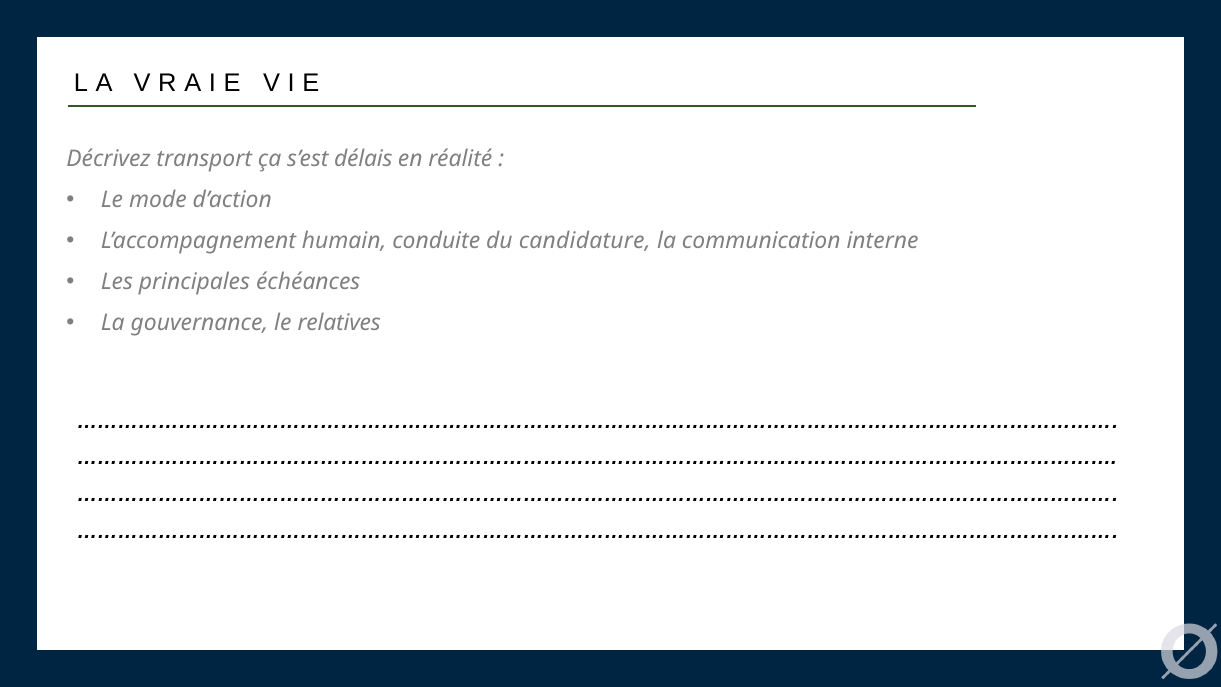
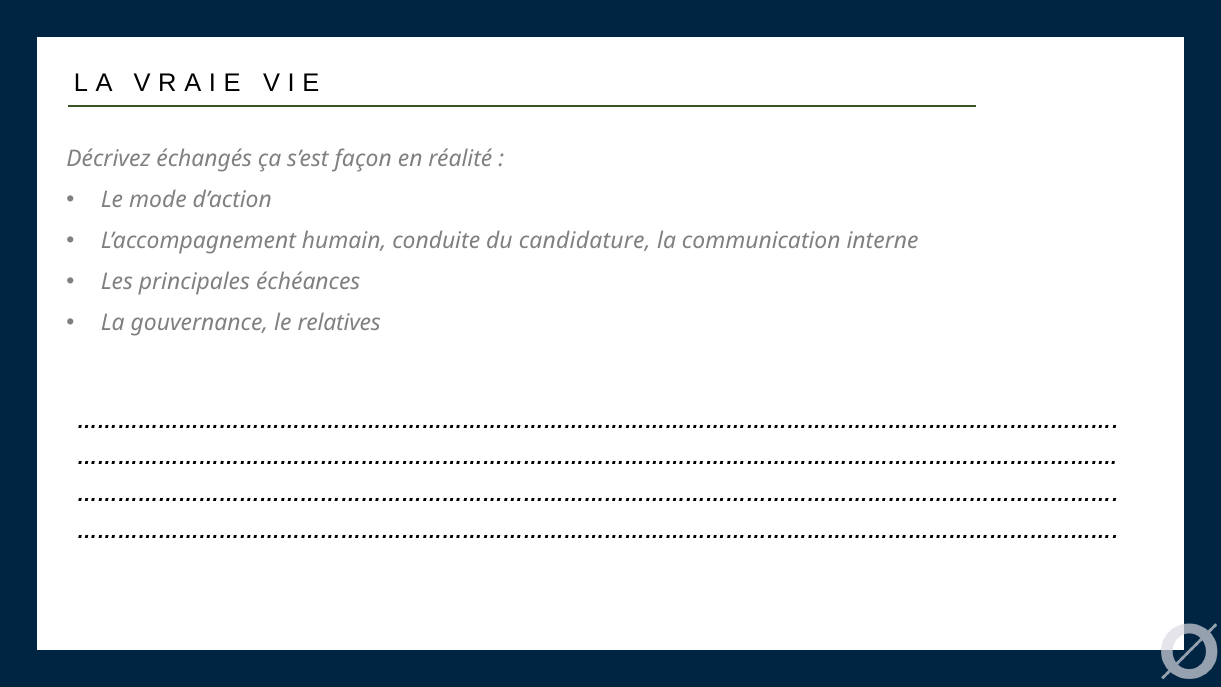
transport: transport -> échangés (204, 158)
délais: délais -> façon (363, 158)
